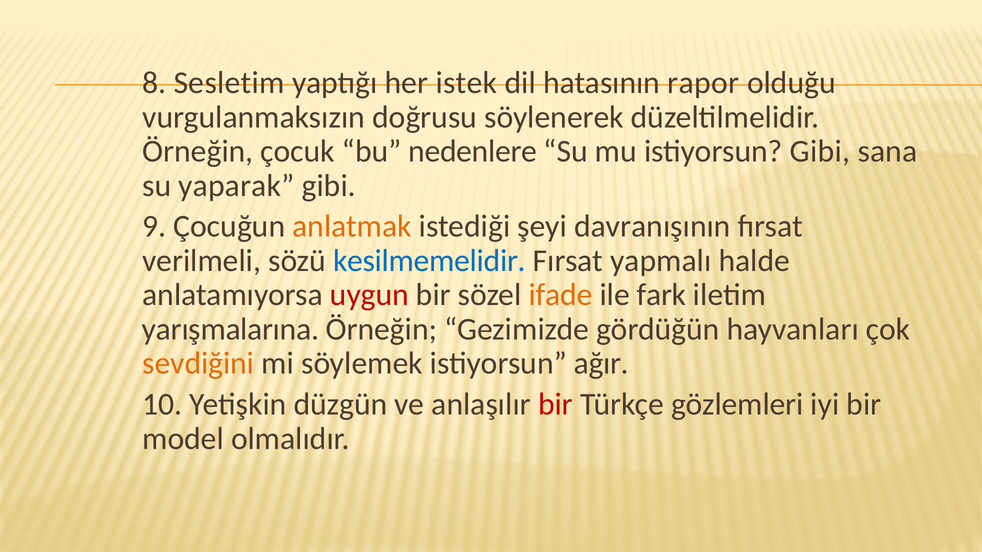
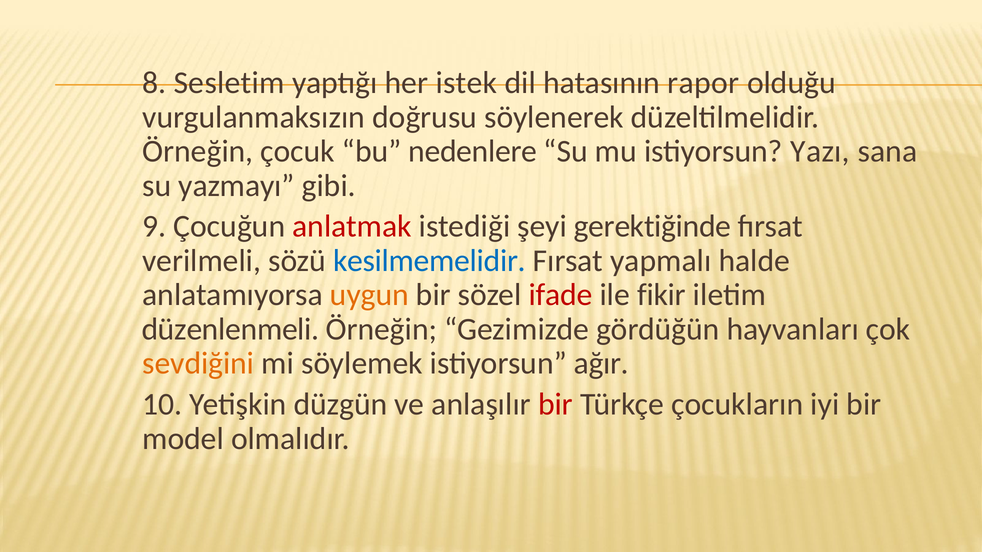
istiyorsun Gibi: Gibi -> Yazı (820, 151)
yaparak: yaparak -> yazmayı (237, 186)
anlatmak colour: orange -> red (352, 227)
davranışının: davranışının -> gerektiğinde (653, 227)
uygun colour: red -> orange (369, 295)
ifade colour: orange -> red (561, 295)
fark: fark -> fikir (662, 295)
yarışmalarına: yarışmalarına -> düzenlenmeli (231, 329)
gözlemleri: gözlemleri -> çocukların (737, 405)
